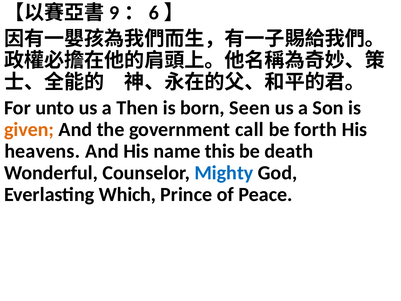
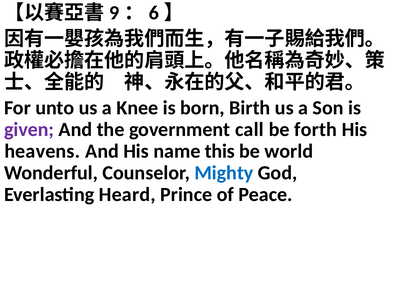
Then: Then -> Knee (137, 108)
Seen: Seen -> Birth (250, 108)
given colour: orange -> purple (29, 130)
death: death -> world (289, 151)
Which: Which -> Heard (127, 195)
